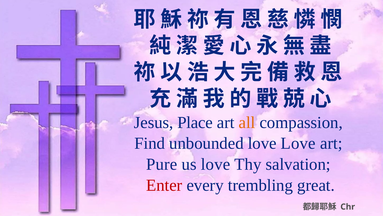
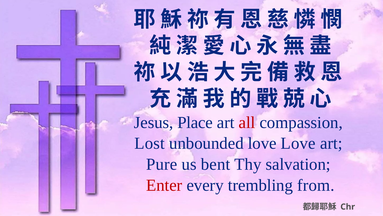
all colour: orange -> red (247, 122)
Find: Find -> Lost (150, 143)
us love: love -> bent (216, 164)
great: great -> from (316, 185)
